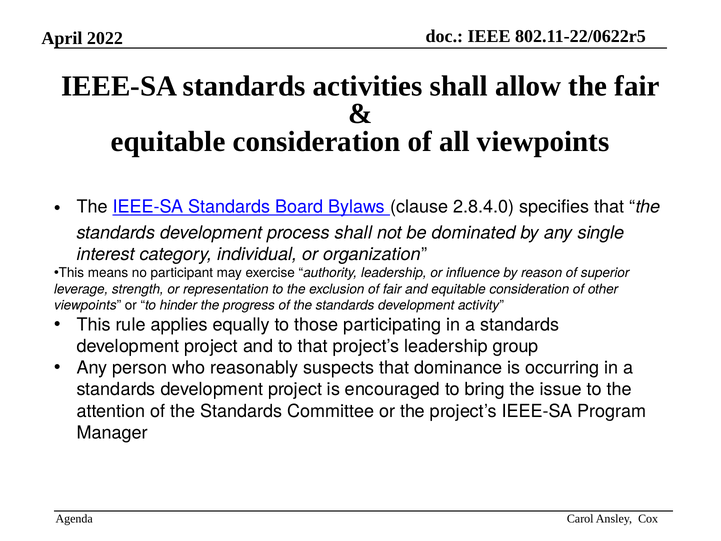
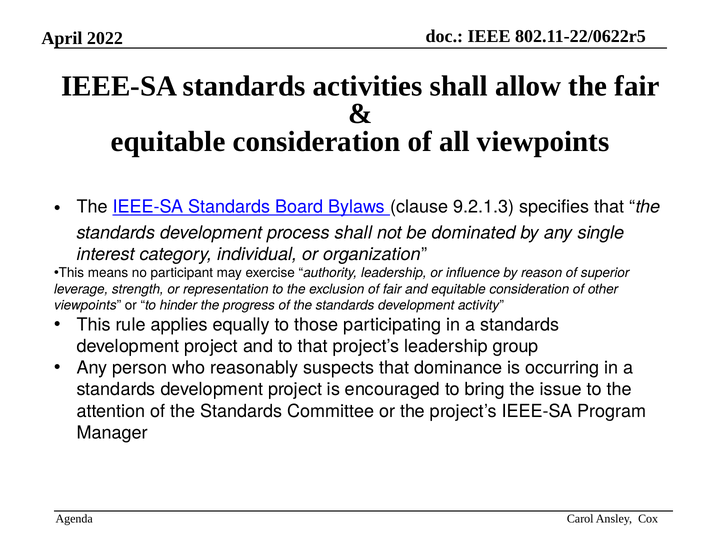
2.8.4.0: 2.8.4.0 -> 9.2.1.3 (484, 207)
